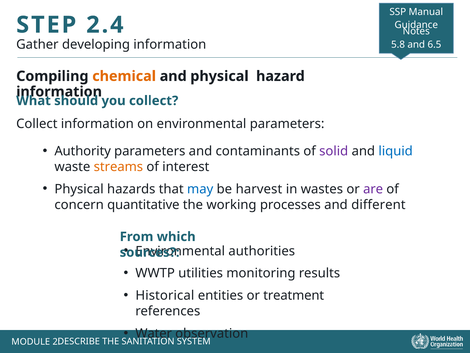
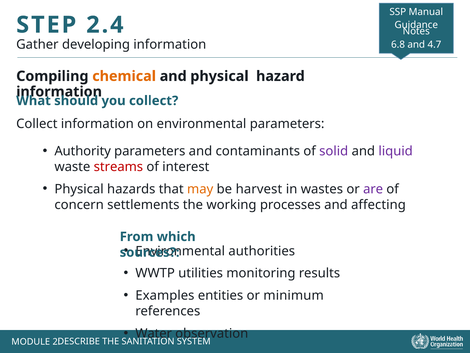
5.8: 5.8 -> 6.8 (398, 44)
6.5: 6.5 -> 4.7 (434, 44)
liquid colour: blue -> purple (396, 151)
streams colour: orange -> red (118, 167)
may colour: blue -> orange (200, 189)
quantitative: quantitative -> settlements (143, 204)
different: different -> affecting (378, 204)
Historical: Historical -> Examples (165, 295)
treatment: treatment -> minimum (294, 295)
